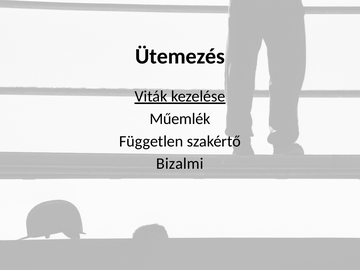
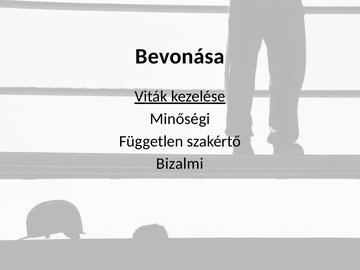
Ütemezés: Ütemezés -> Bevonása (180, 56)
Műemlék: Műemlék -> Minőségi (180, 119)
